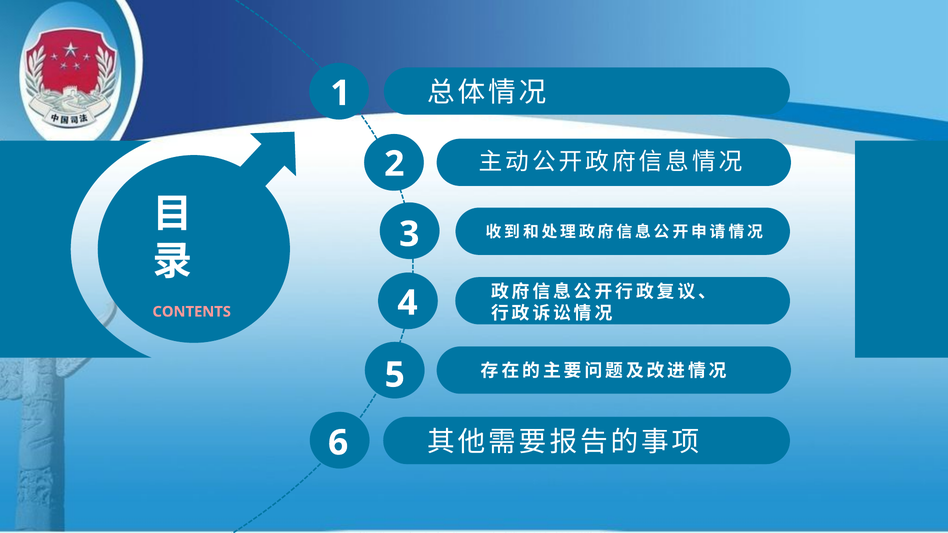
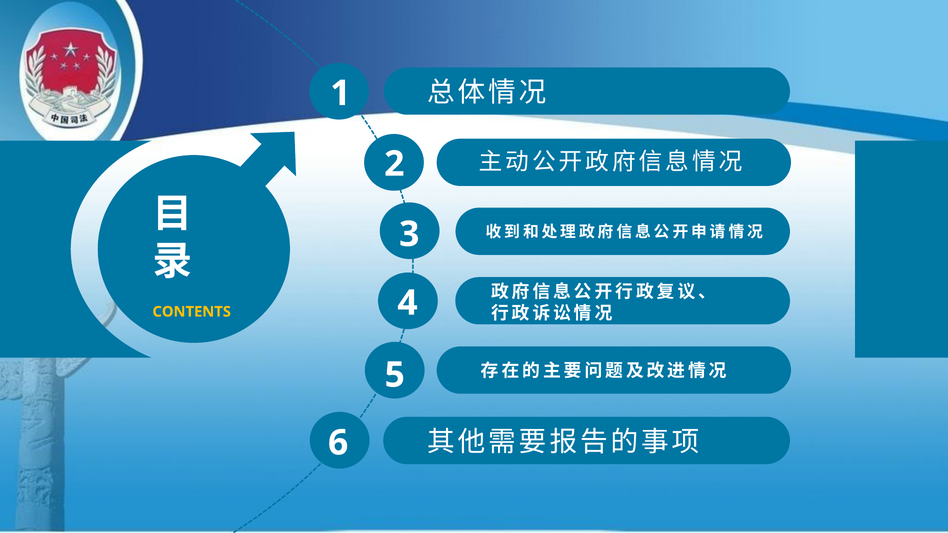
CONTENTS colour: pink -> yellow (192, 312)
